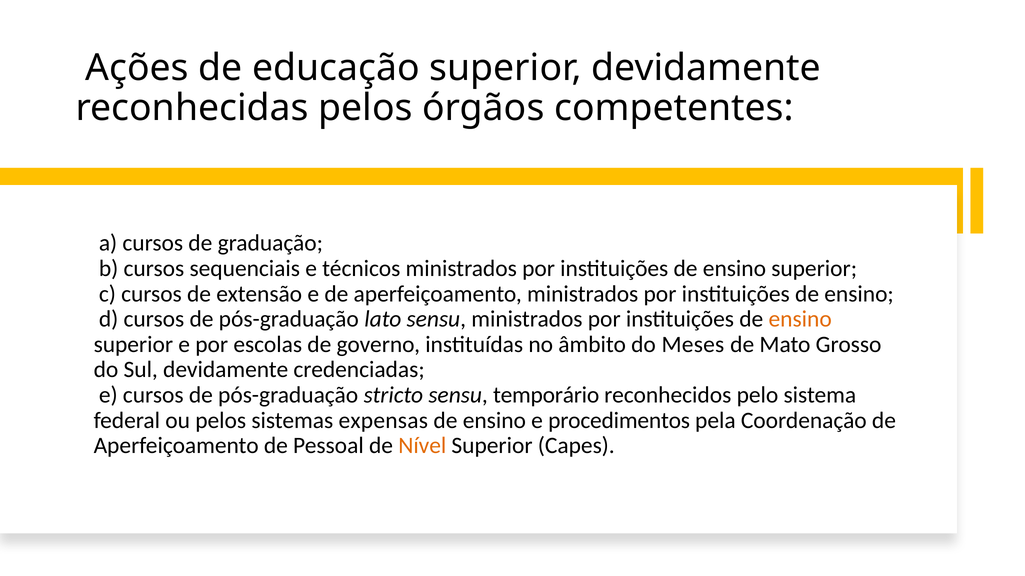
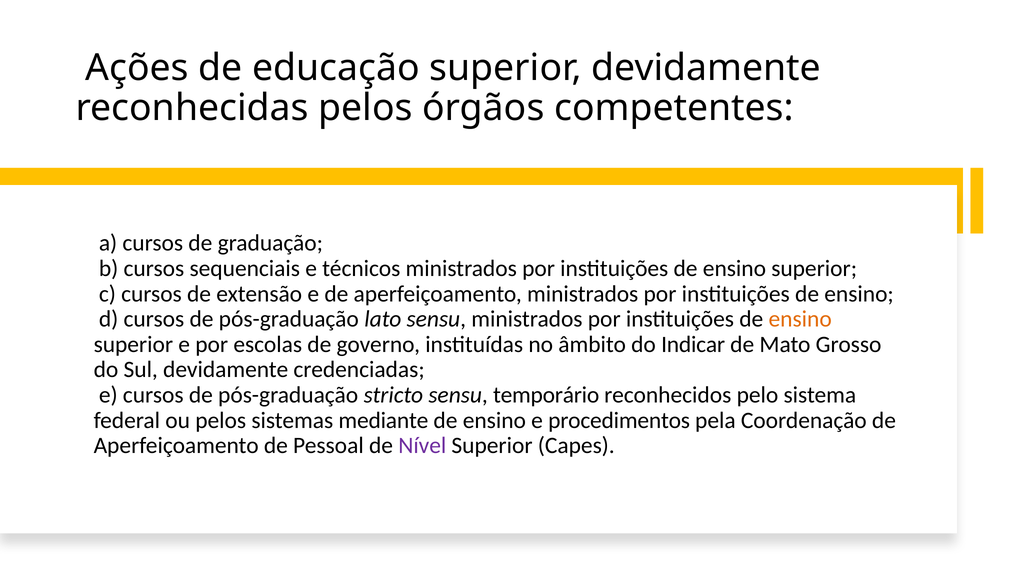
Meses: Meses -> Indicar (693, 345)
expensas: expensas -> mediante (383, 421)
Nível colour: orange -> purple (422, 446)
